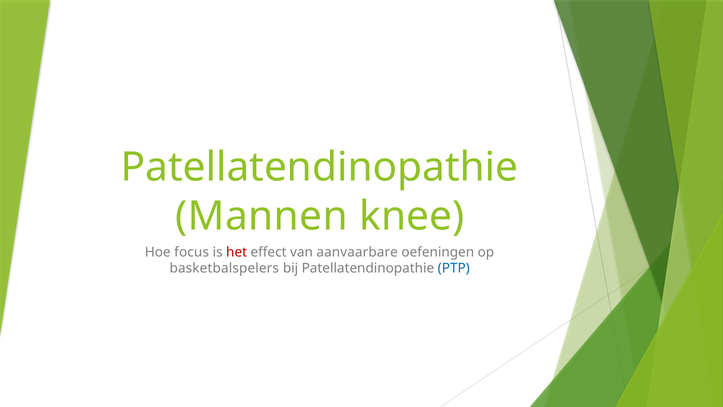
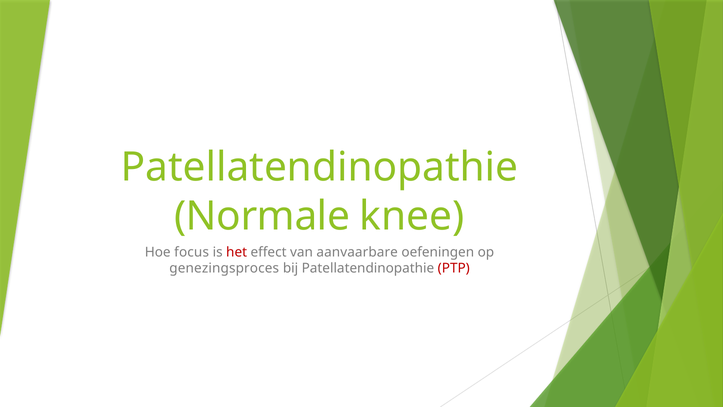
Mannen: Mannen -> Normale (262, 216)
basketbalspelers: basketbalspelers -> genezingsproces (224, 268)
PTP colour: blue -> red (454, 268)
